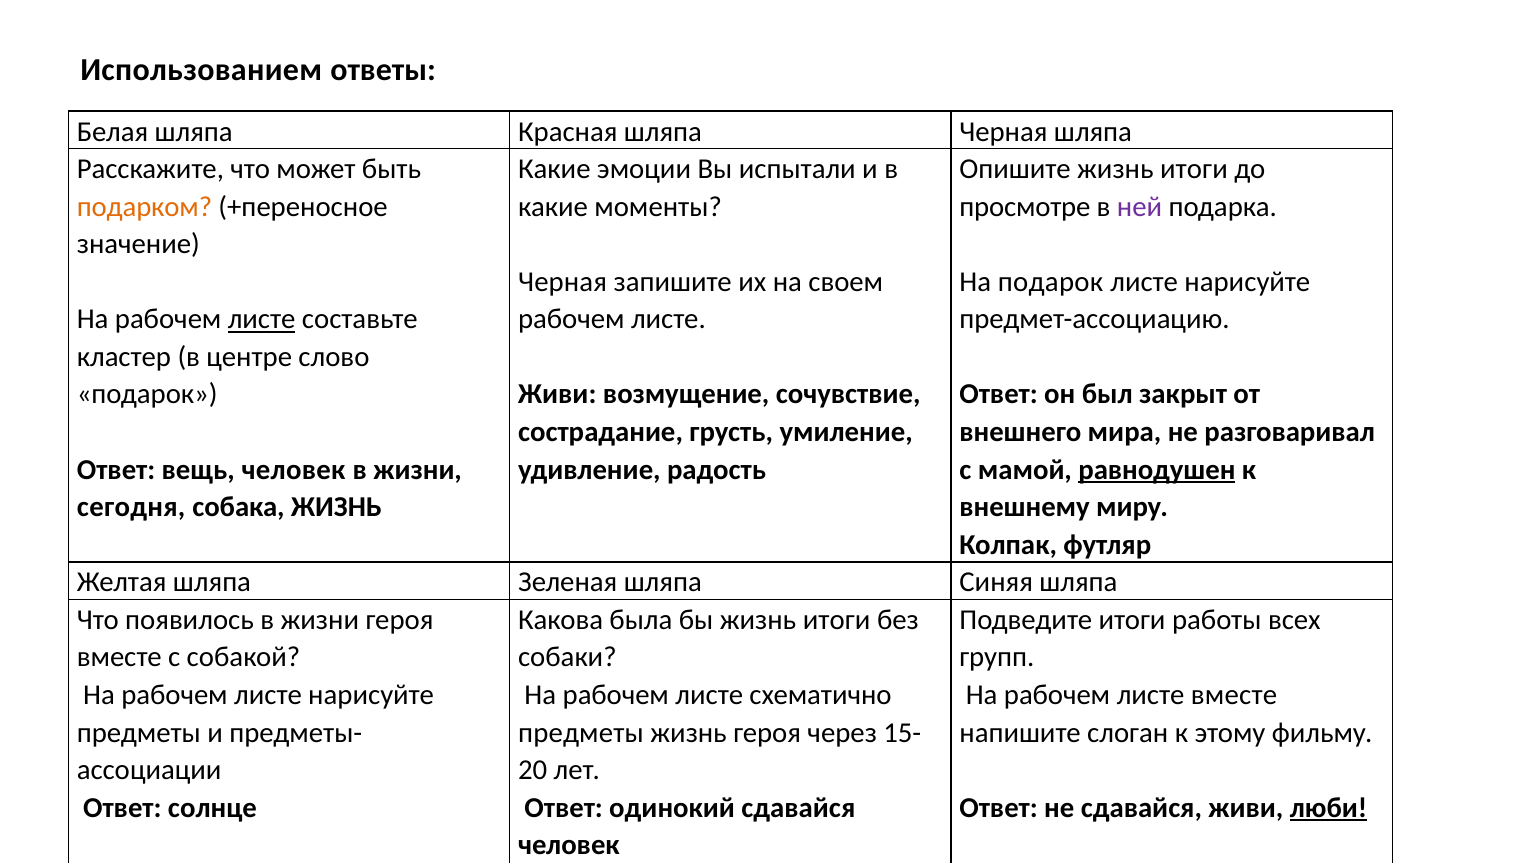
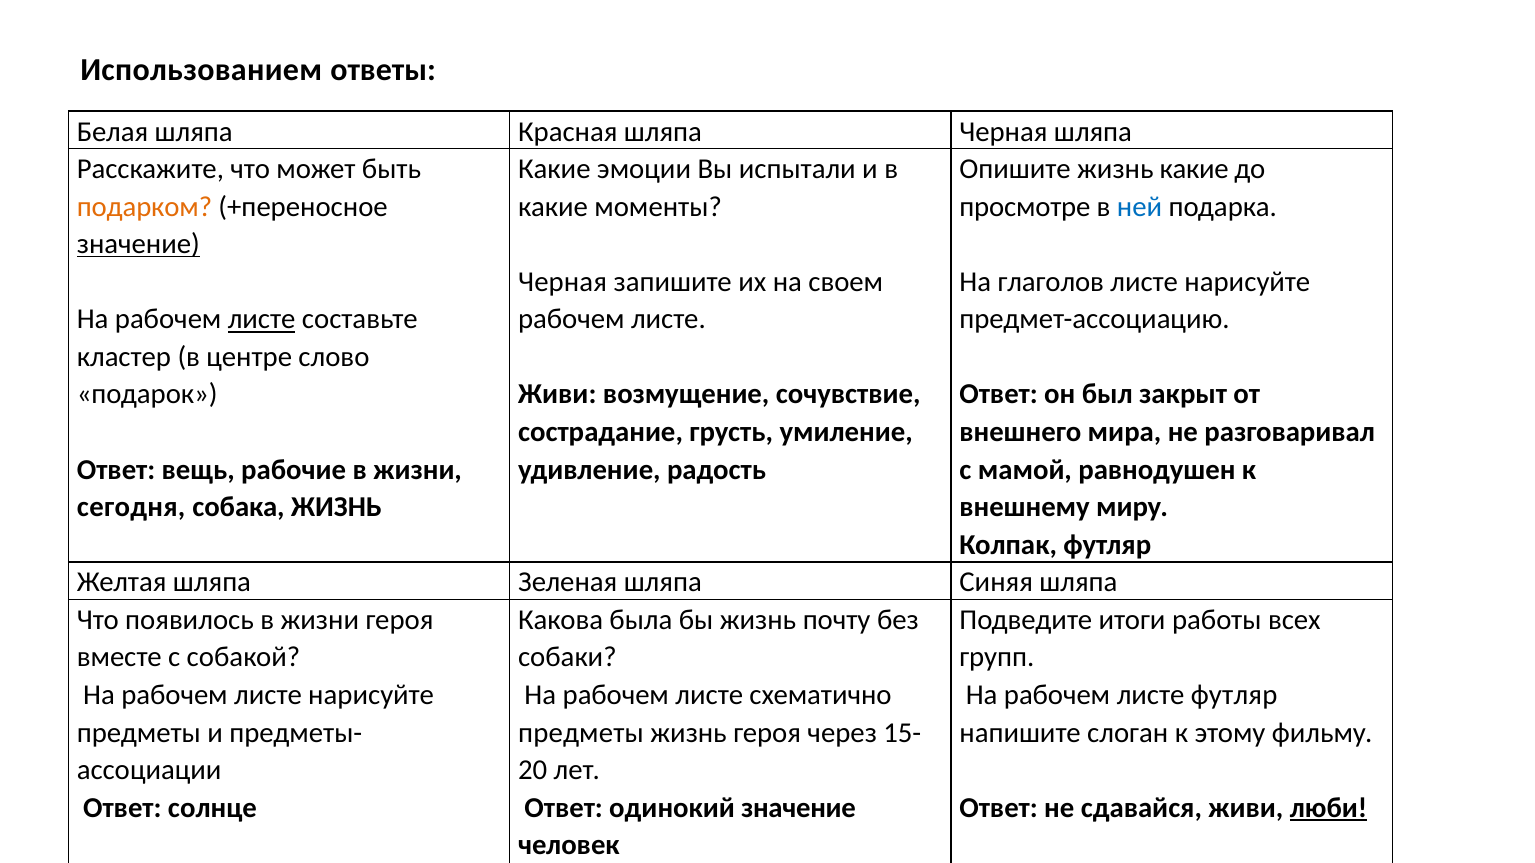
Опишите жизнь итоги: итоги -> какие (1194, 169)
ней colour: purple -> blue (1140, 207)
значение underline: none -> present (138, 244)
На подарок: подарок -> глаголов (1051, 282)
вещь человек: человек -> рабочие (294, 470)
равнодушен underline: present -> none (1157, 470)
бы жизнь итоги: итоги -> почту (837, 620)
листе вместе: вместе -> футляр (1234, 695)
одинокий сдавайся: сдавайся -> значение (798, 808)
